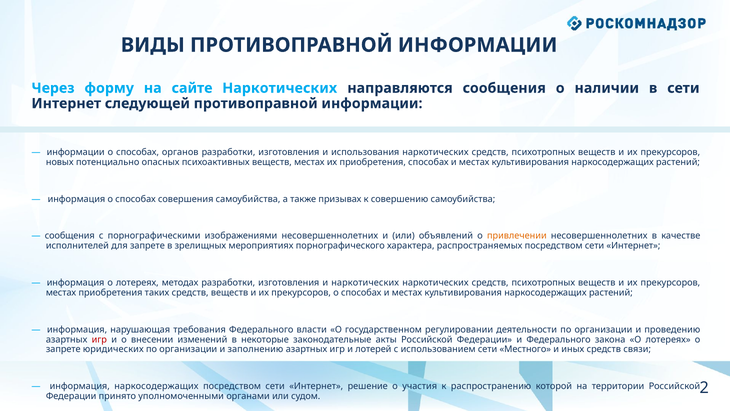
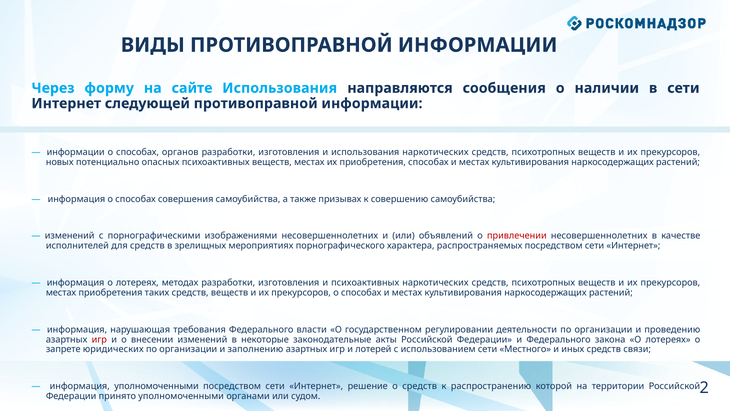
сайте Наркотических: Наркотических -> Использования (280, 88)
сообщения: сообщения -> изменений (70, 236)
привлечении colour: orange -> red (517, 236)
для запрете: запрете -> средств (147, 246)
и наркотических: наркотических -> психоактивных (365, 283)
информация наркосодержащих: наркосодержащих -> уполномоченными (156, 386)
о участия: участия -> средств (420, 386)
